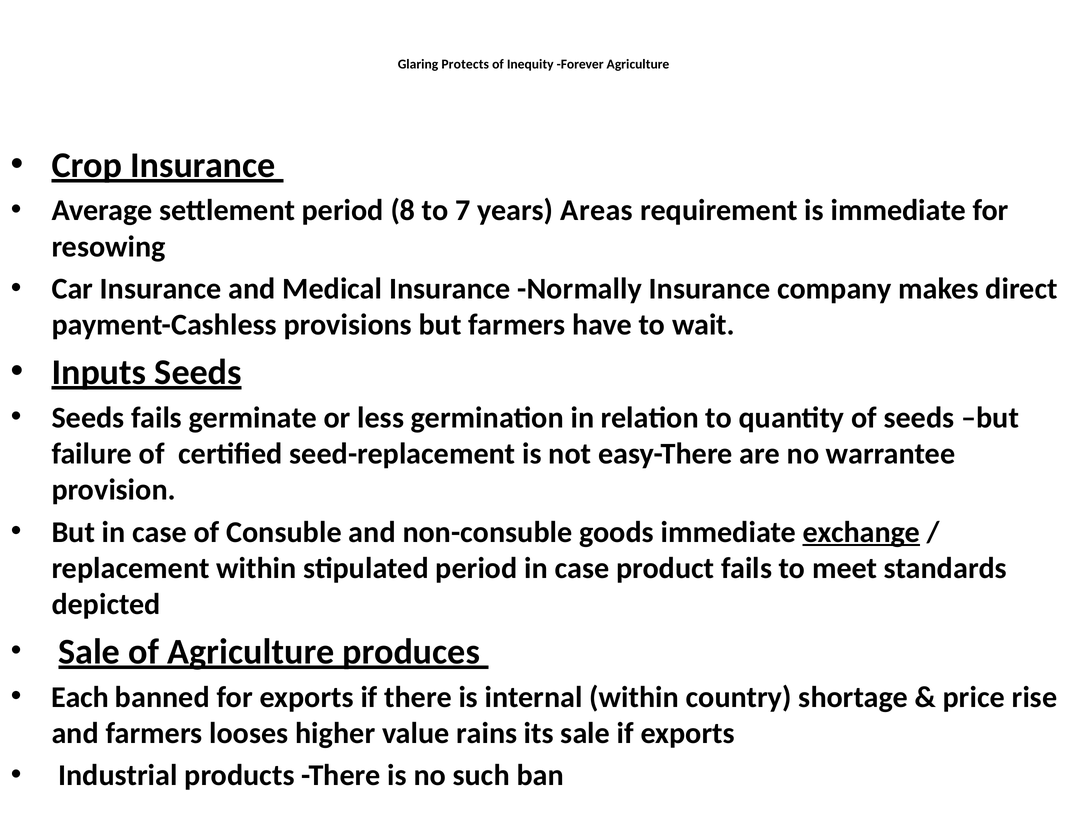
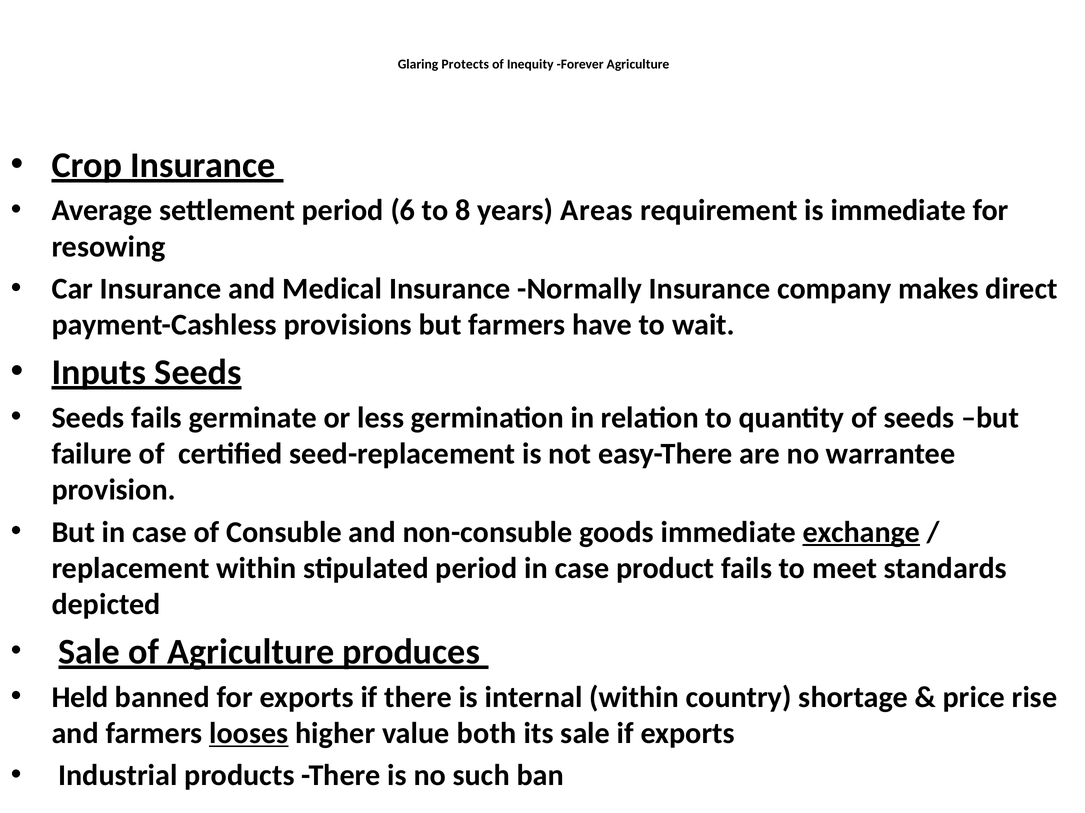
8: 8 -> 6 (403, 211)
7: 7 -> 8 (463, 211)
Each: Each -> Held (80, 698)
looses underline: none -> present (249, 734)
rains: rains -> both (487, 734)
